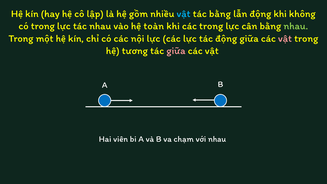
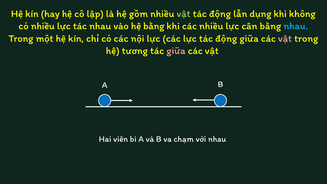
vật colour: light blue -> light green (184, 14)
bằng: bằng -> động (220, 14)
lẫn động: động -> dụng (261, 14)
có trong: trong -> nhiều (43, 26)
hệ toàn: toàn -> bằng (154, 26)
các trong: trong -> nhiều (211, 26)
nhau colour: light green -> light blue (296, 26)
